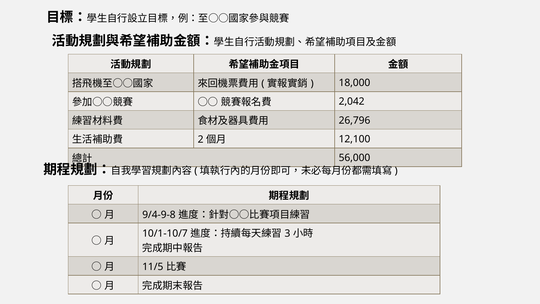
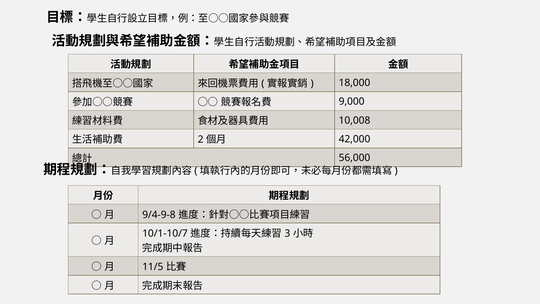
2,042: 2,042 -> 9,000 (352, 102)
26,796: 26,796 -> 10,008 (354, 120)
12,100: 12,100 -> 42,000 (354, 139)
